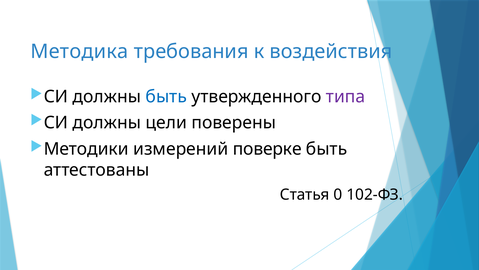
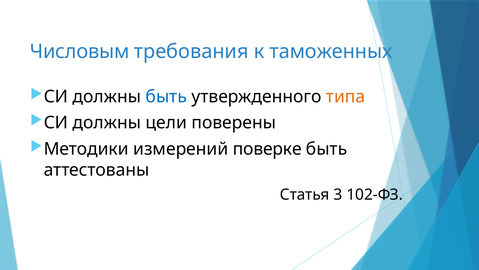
Методика: Методика -> Числовым (80, 52)
воздействия: воздействия -> таможенных (331, 52)
типа colour: purple -> orange (346, 97)
0: 0 -> 3 (338, 194)
